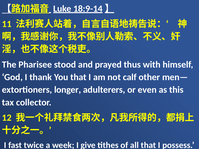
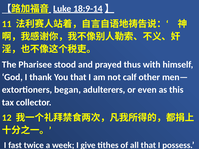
longer: longer -> began (68, 90)
